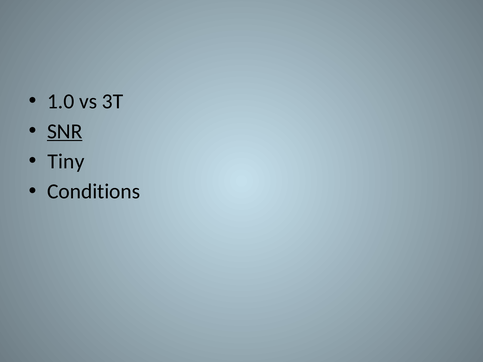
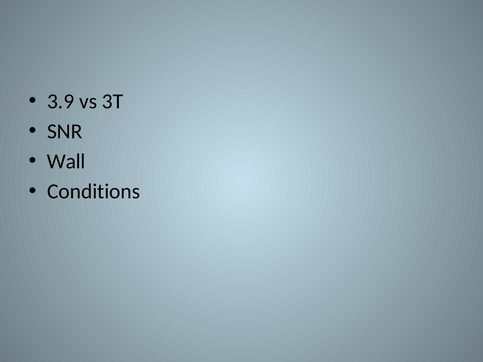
1.0: 1.0 -> 3.9 (61, 101)
SNR underline: present -> none (65, 131)
Tiny: Tiny -> Wall (66, 161)
